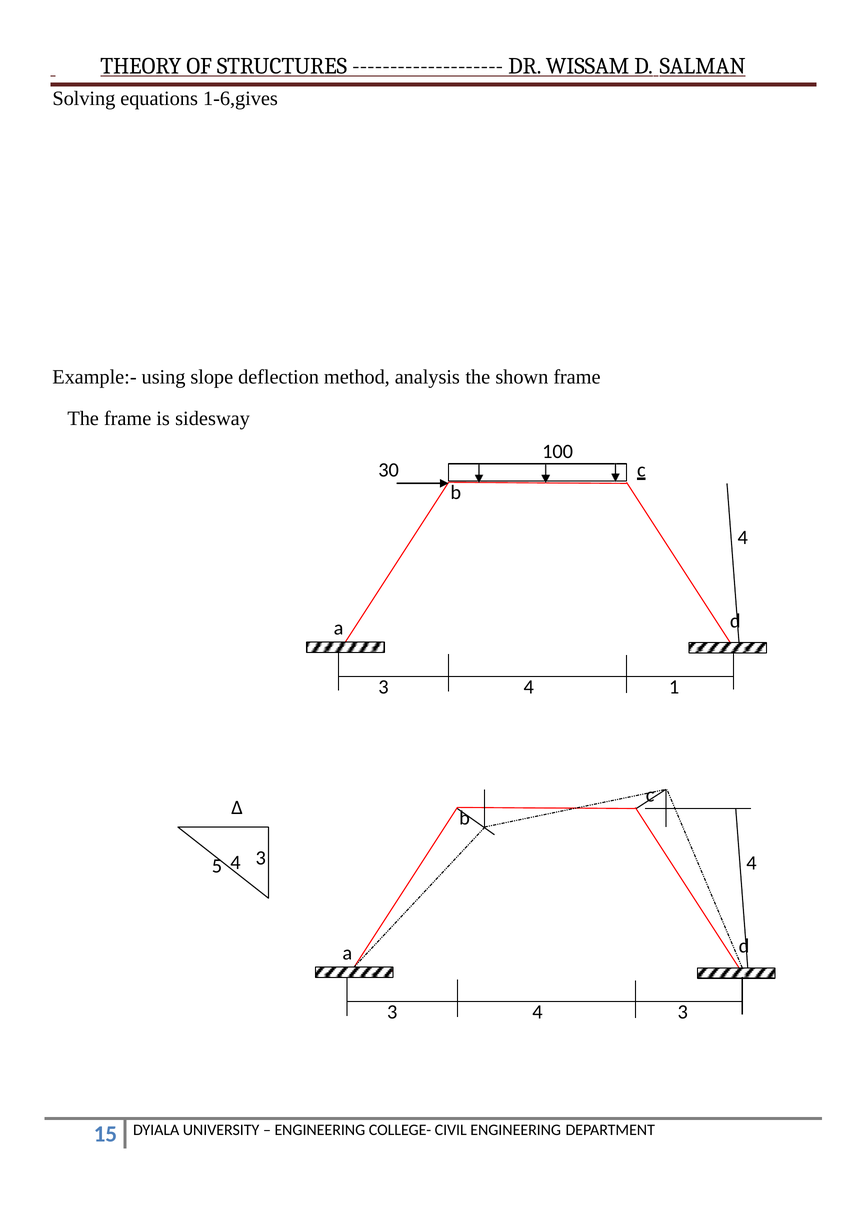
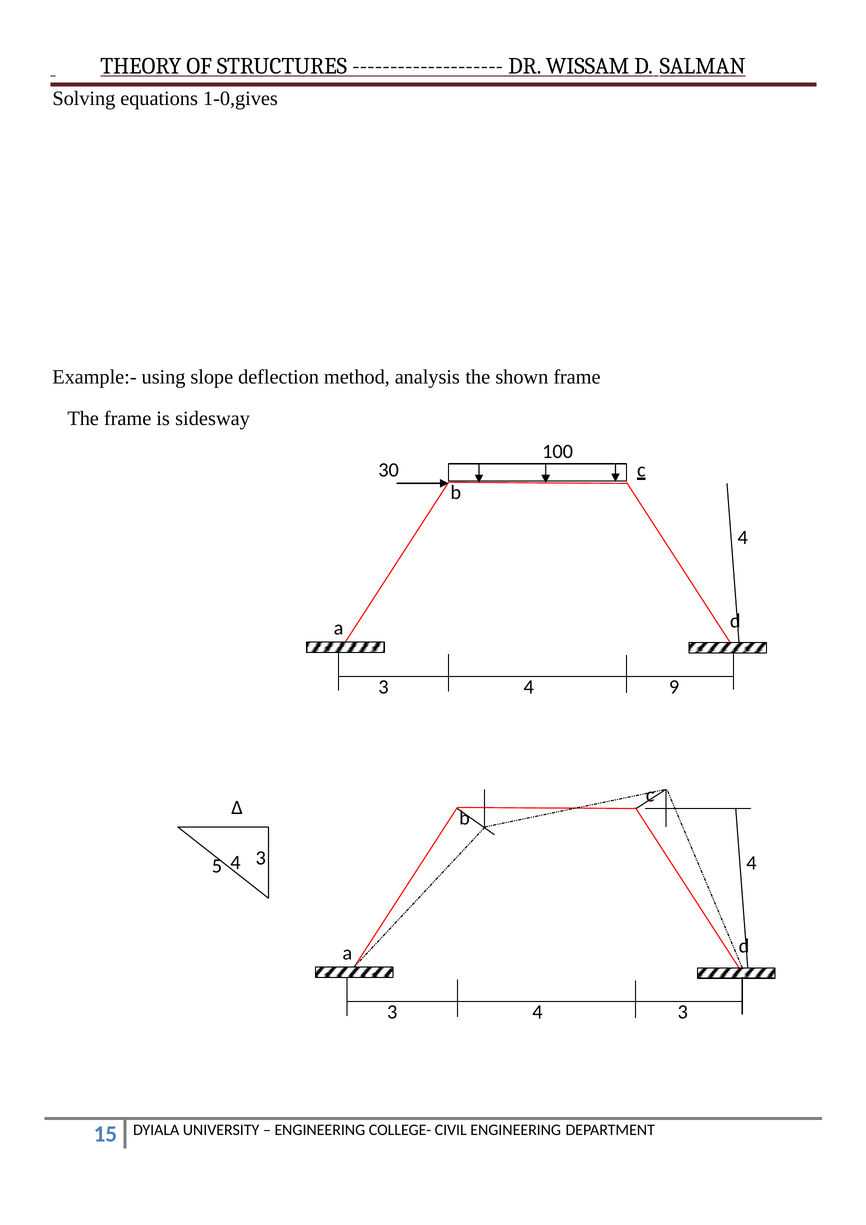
1-6,gives: 1-6,gives -> 1-0,gives (240, 98)
1: 1 -> 9 (674, 687)
